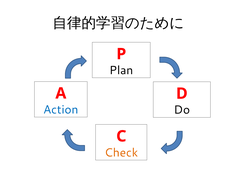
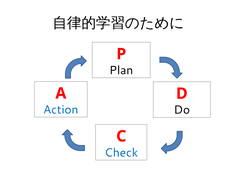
Check colour: orange -> blue (121, 152)
